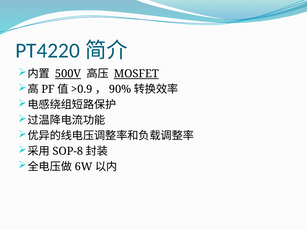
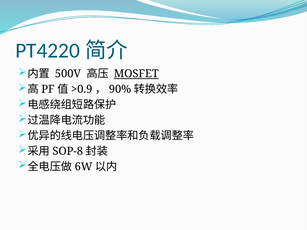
500V underline: present -> none (68, 74)
